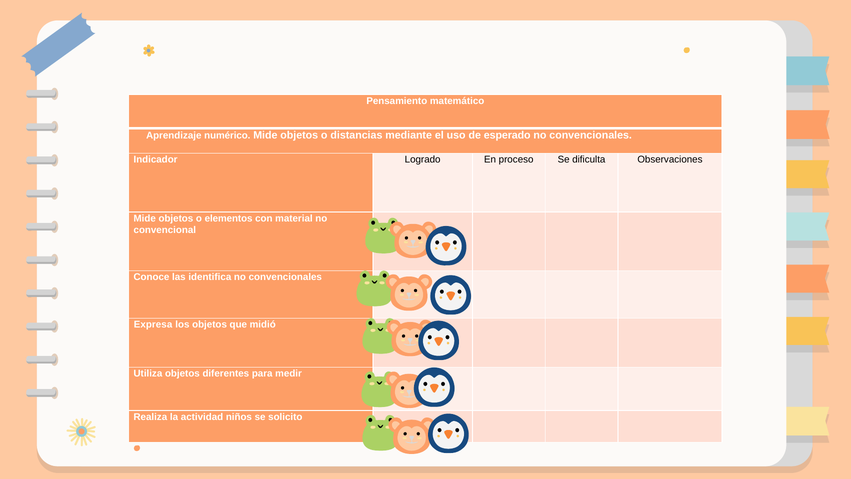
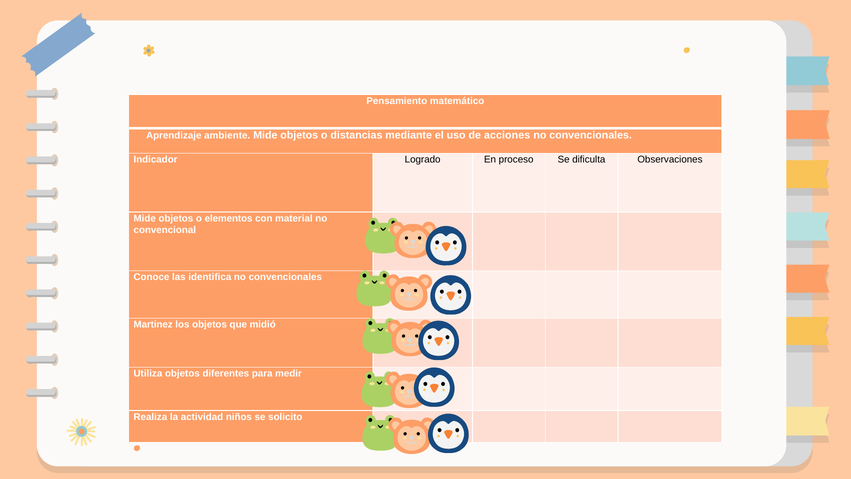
numérico: numérico -> ambiente (227, 135)
esperado: esperado -> acciones (507, 135)
Expresa: Expresa -> Martinez (153, 324)
